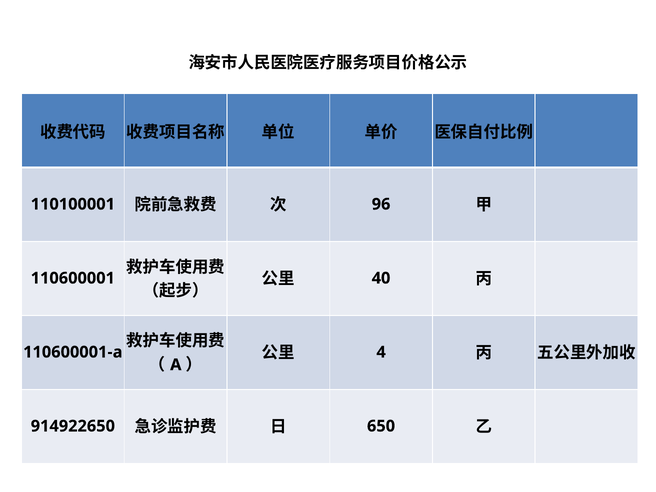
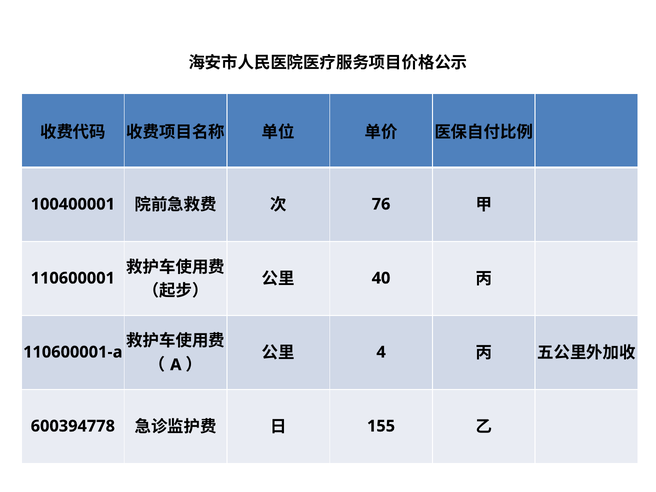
110100001: 110100001 -> 100400001 (73, 204)
96: 96 -> 76 (381, 204)
914922650: 914922650 -> 600394778 (73, 426)
650: 650 -> 155 (381, 426)
